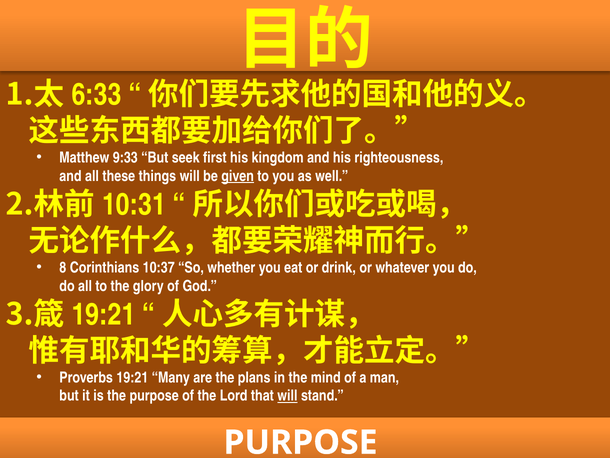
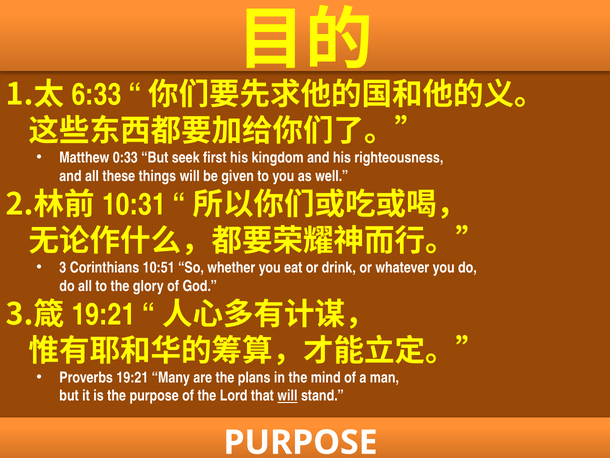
9:33: 9:33 -> 0:33 (125, 158)
given underline: present -> none (238, 176)
8: 8 -> 3 (63, 267)
10:37: 10:37 -> 10:51 (159, 267)
